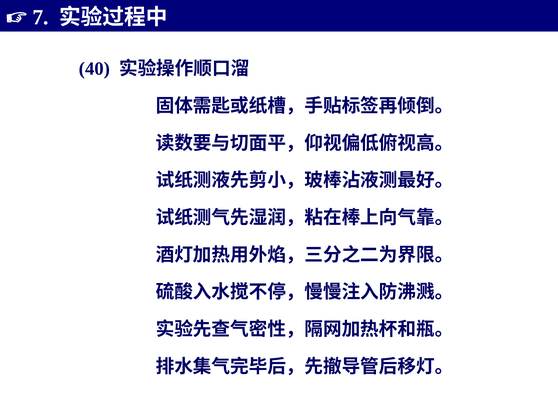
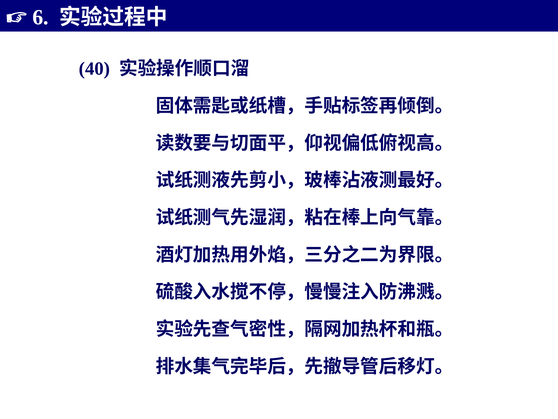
7: 7 -> 6 (40, 17)
